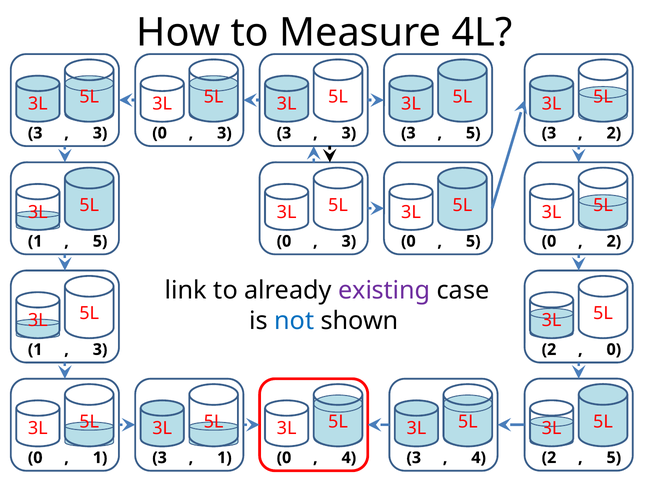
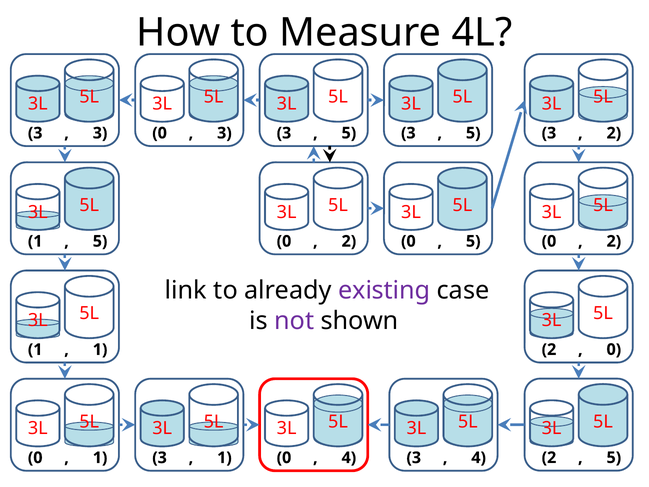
3: 3 -> 5 (349, 133)
3: 3 -> 2 (349, 241)
not colour: blue -> purple (294, 321)
3: 3 -> 1 (100, 349)
